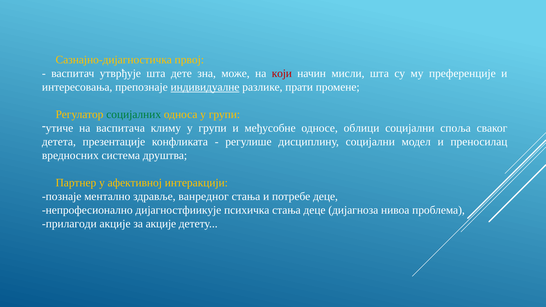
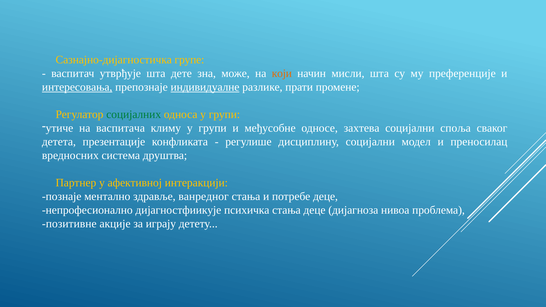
првој: првој -> групе (189, 60)
који colour: red -> orange (282, 74)
интересовања underline: none -> present (77, 87)
облици: облици -> захтева (362, 128)
прилагоди: прилагоди -> позитивне (69, 224)
за акције: акције -> играју (161, 224)
